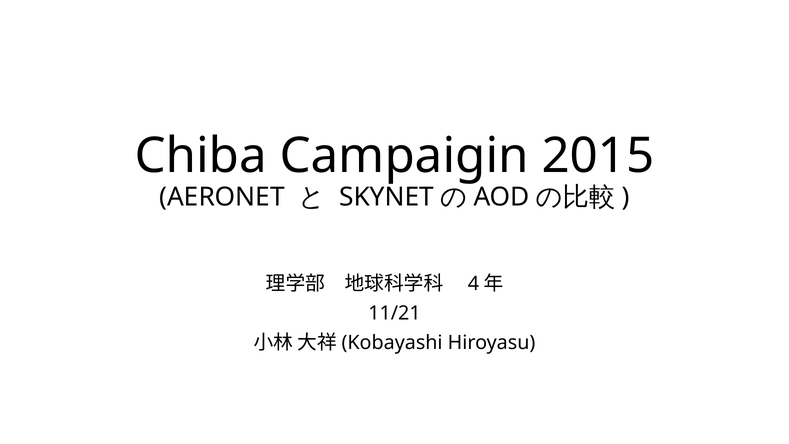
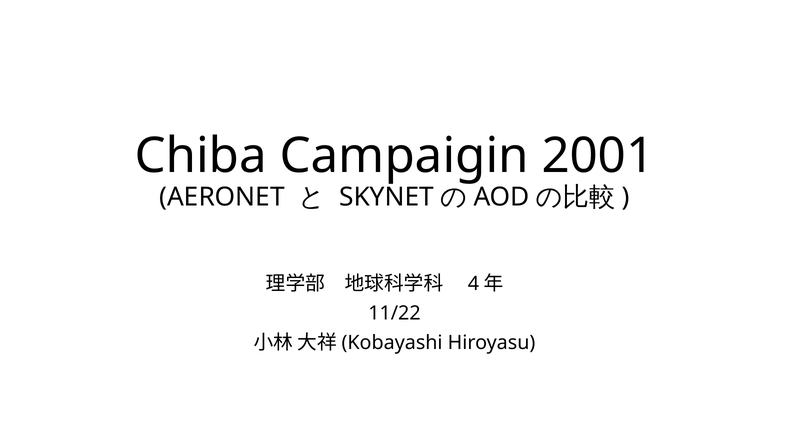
2015: 2015 -> 2001 (598, 156)
11/21: 11/21 -> 11/22 (394, 313)
